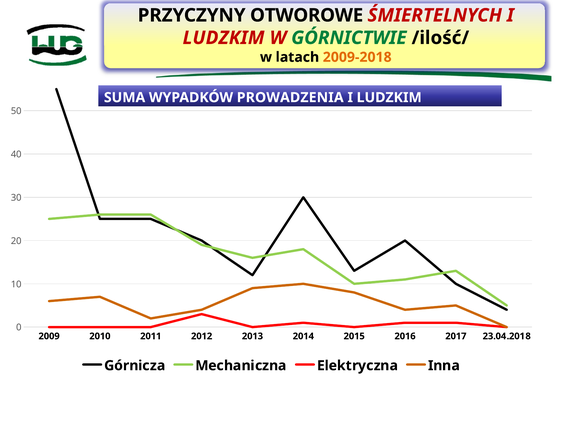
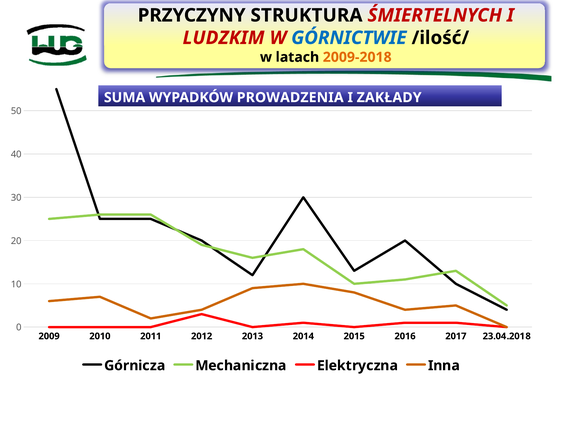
OTWOROWE: OTWOROWE -> STRUKTURA (306, 15)
GÓRNICTWIE colour: green -> blue (349, 38)
LUDZKIM: LUDZKIM -> ZAKŁADY (389, 98)
